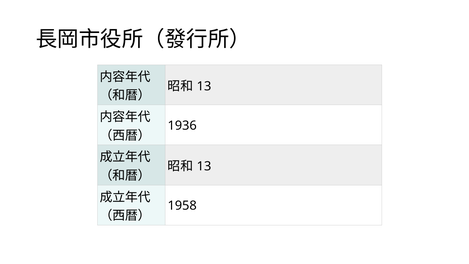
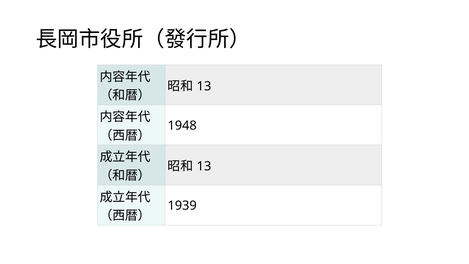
1936: 1936 -> 1948 (182, 126)
1958: 1958 -> 1939 (182, 206)
